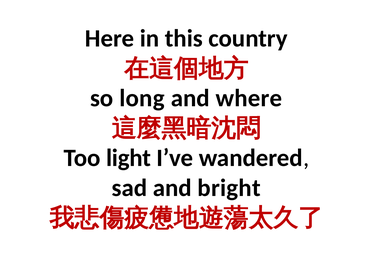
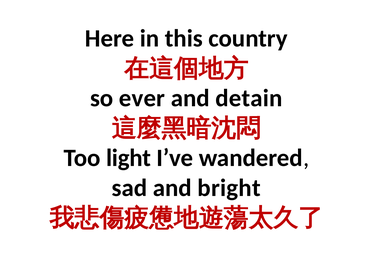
long: long -> ever (142, 98)
where: where -> detain (249, 98)
